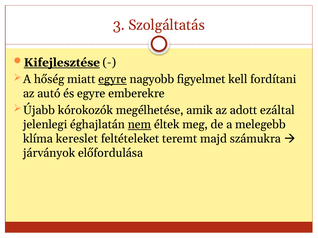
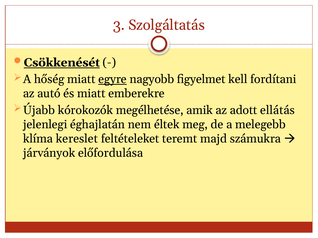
Kifejlesztése: Kifejlesztése -> Csökkenését (62, 63)
és egyre: egyre -> miatt (91, 94)
ezáltal: ezáltal -> ellátás (278, 110)
nem underline: present -> none (140, 125)
